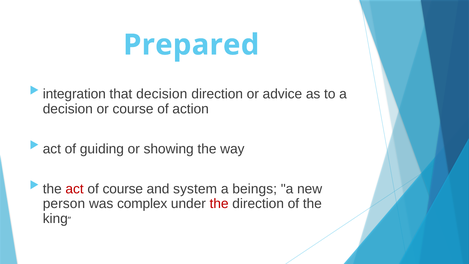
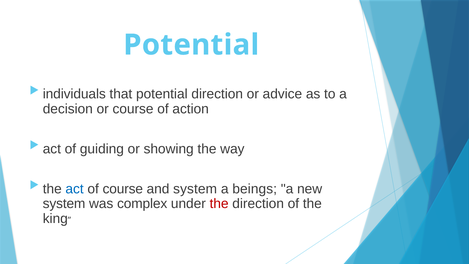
Prepared: Prepared -> Potential (191, 45)
integration: integration -> individuals (74, 94)
that decision: decision -> potential (162, 94)
act colour: red -> blue (75, 189)
person: person -> system (64, 204)
